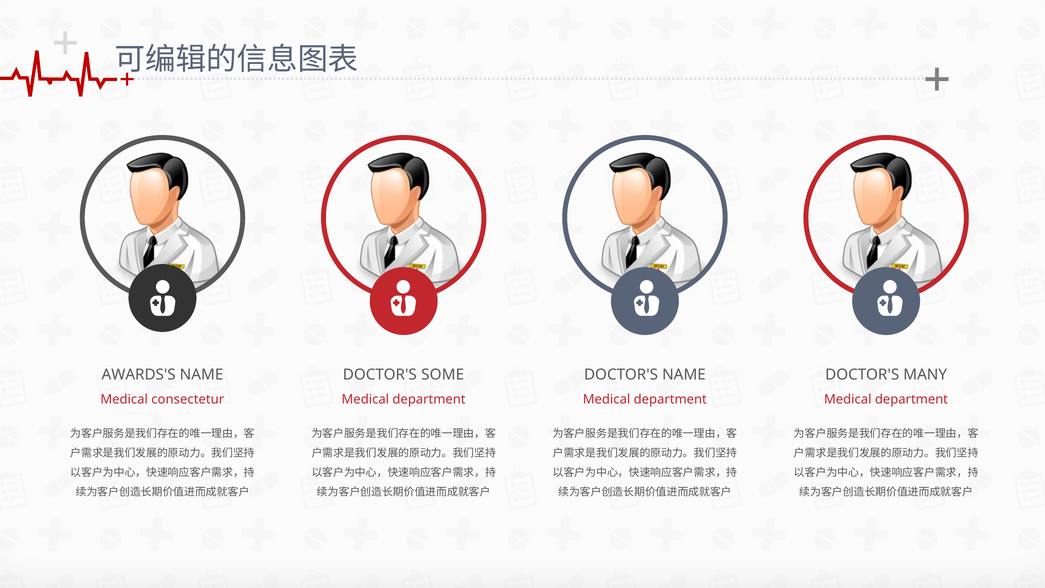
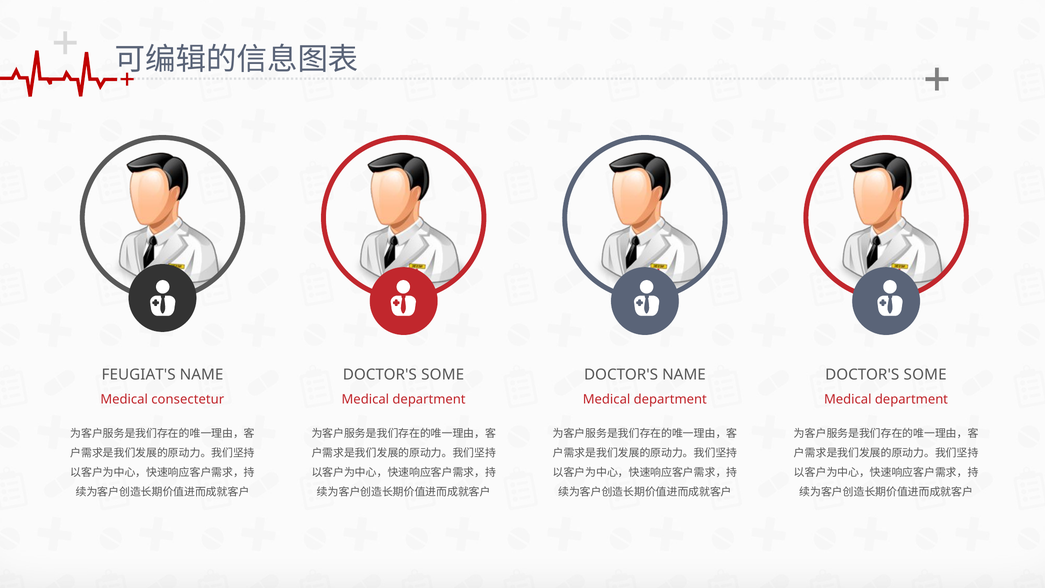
AWARDS'S: AWARDS'S -> FEUGIAT'S (139, 375)
MANY: MANY -> SOME (925, 375)
